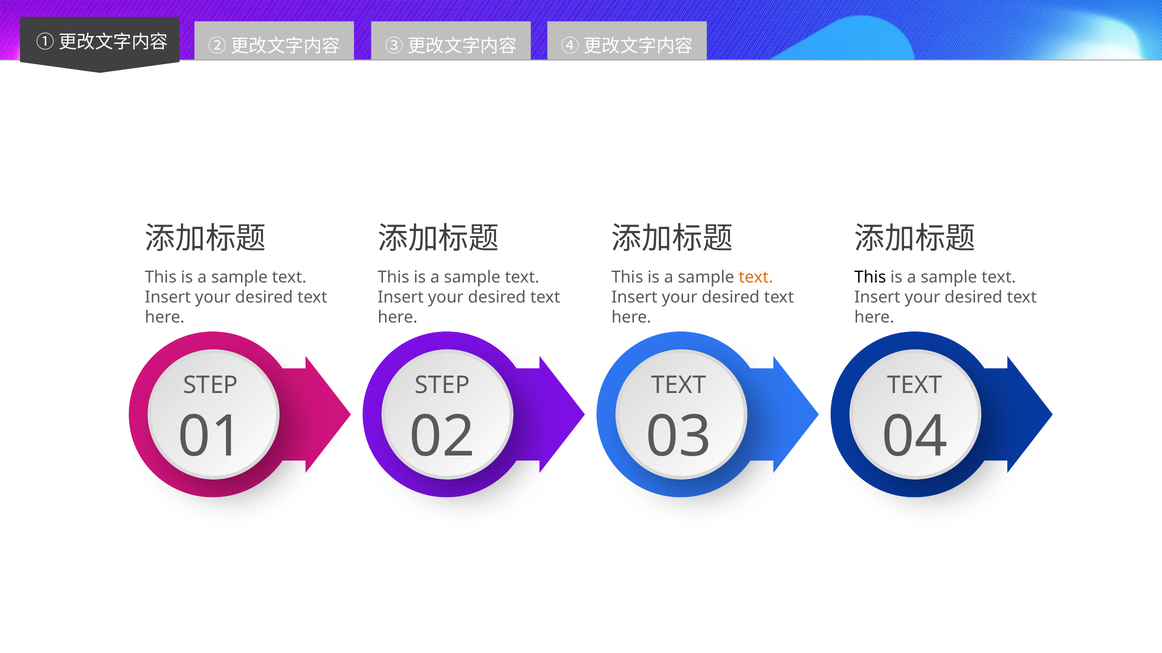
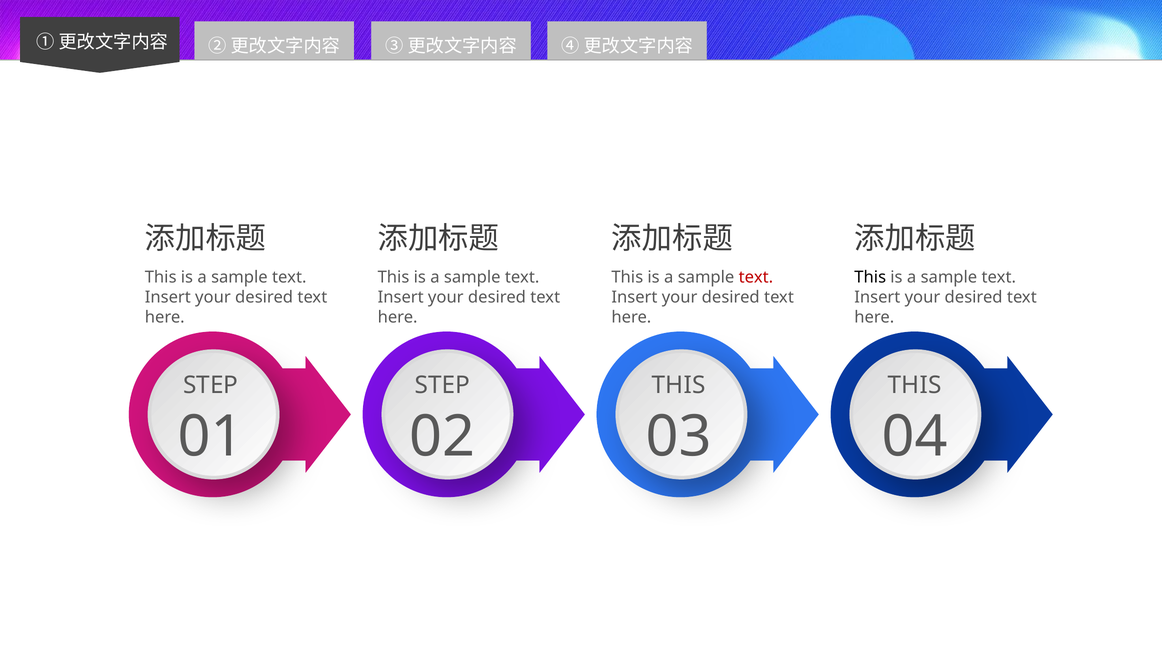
text colour: orange -> red (756, 278)
TEXT: TEXT -> THIS (679, 386)
TEXT: TEXT -> THIS (915, 386)
